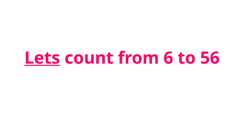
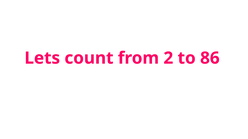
Lets underline: present -> none (42, 58)
6: 6 -> 2 (168, 58)
56: 56 -> 86 (210, 58)
